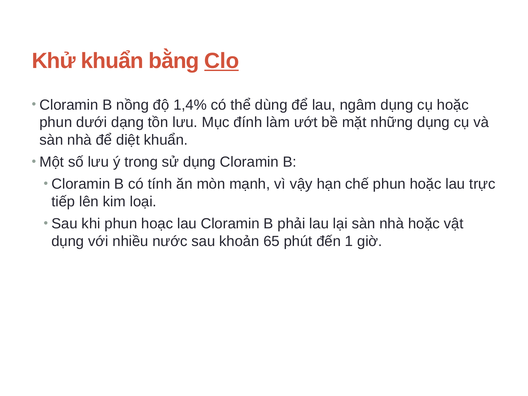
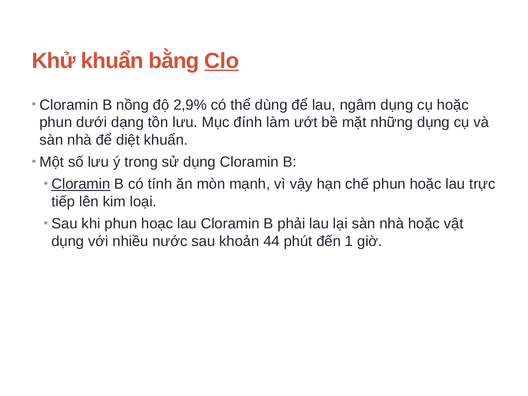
1,4%: 1,4% -> 2,9% (190, 105)
Cloramin underline: none -> present (81, 184)
65: 65 -> 44 (272, 241)
